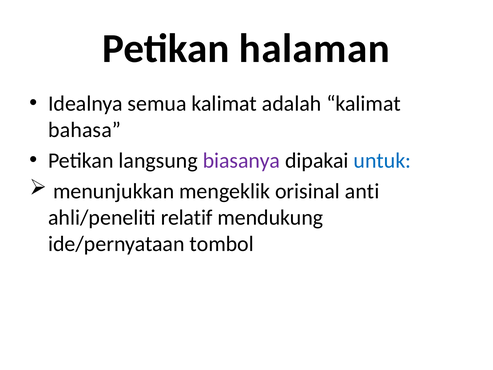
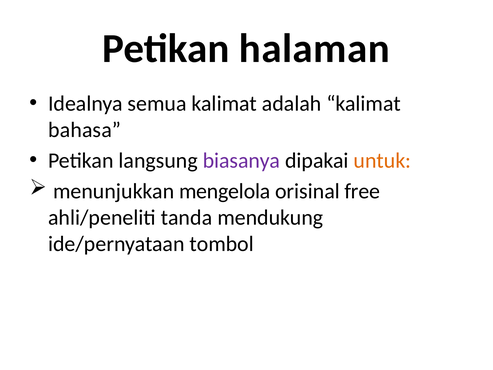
untuk colour: blue -> orange (382, 160)
mengeklik: mengeklik -> mengelola (225, 191)
anti: anti -> free (362, 191)
relatif: relatif -> tanda (186, 217)
